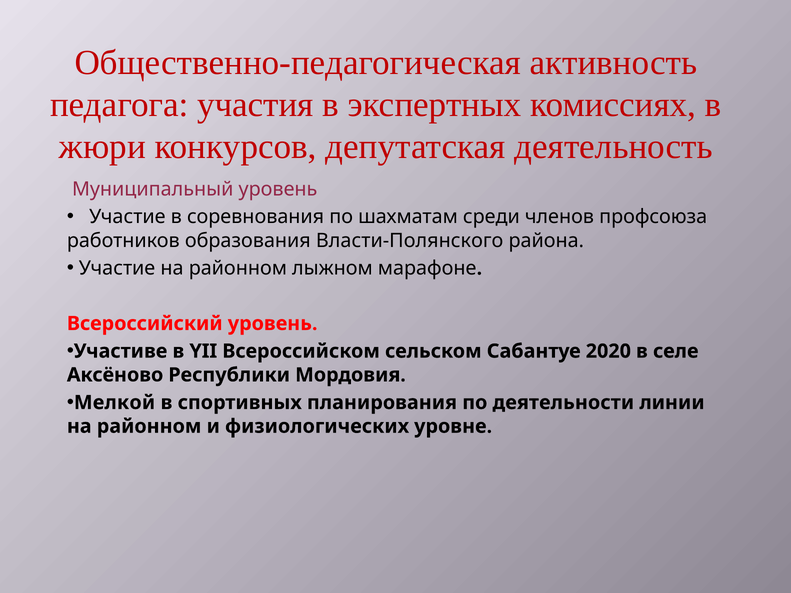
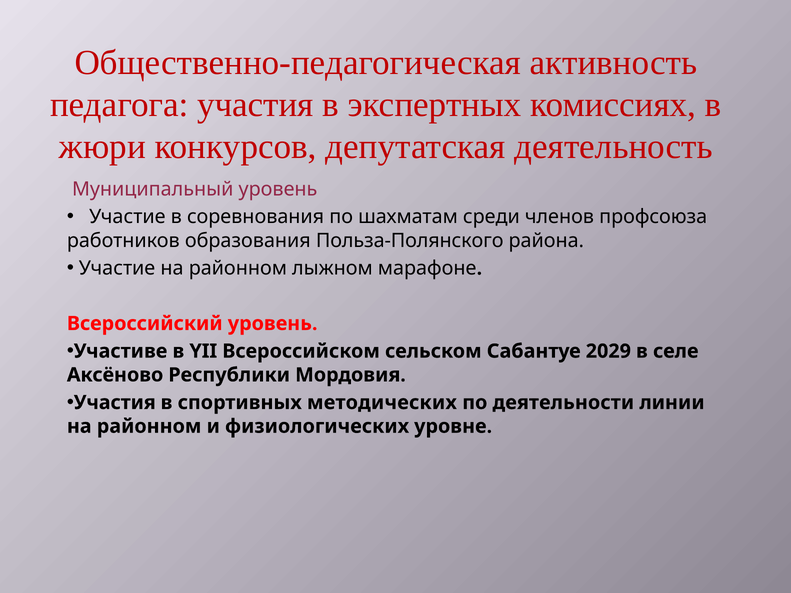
Власти-Полянского: Власти-Полянского -> Польза-Полянского (410, 241)
2020: 2020 -> 2029 (608, 351)
Мелкой: Мелкой -> Участия (115, 403)
планирования: планирования -> методических (382, 403)
